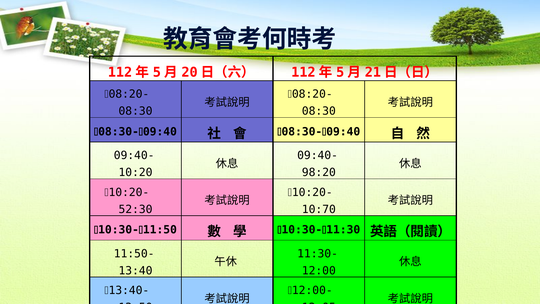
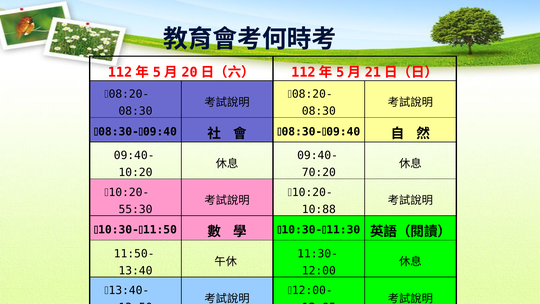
98:20: 98:20 -> 70:20 (319, 172)
52:30: 52:30 -> 55:30 (136, 209)
10:70: 10:70 -> 10:88 (319, 209)
